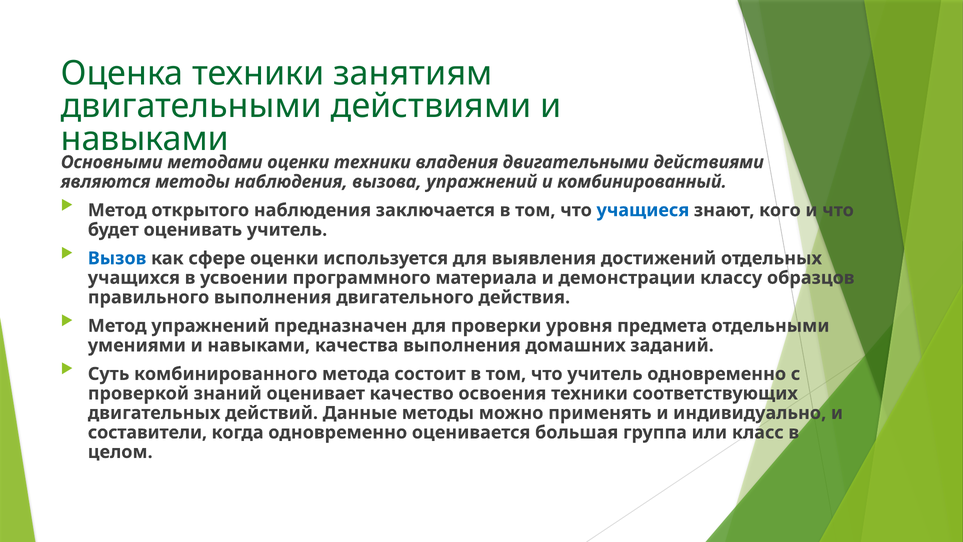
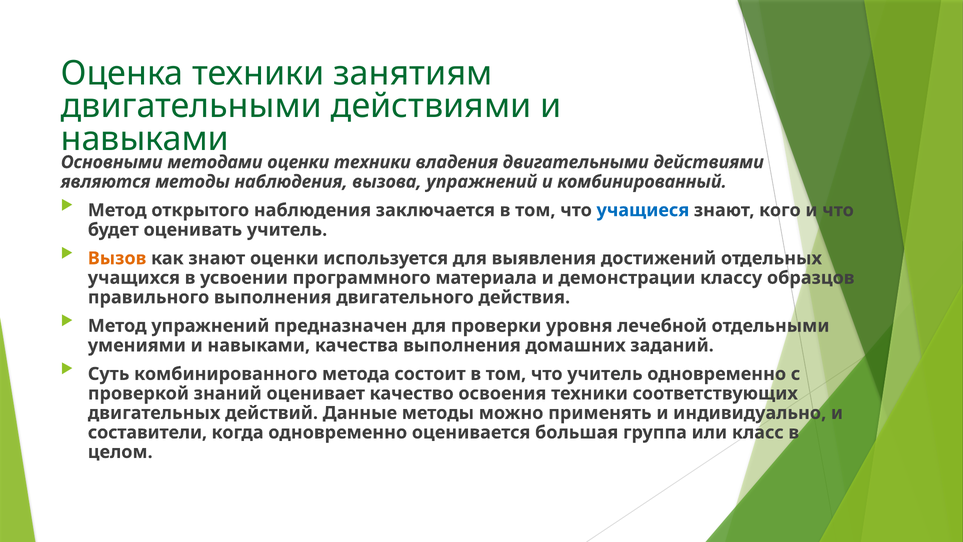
Вызов colour: blue -> orange (117, 258)
как сфере: сфере -> знают (217, 258)
предмета: предмета -> лечебной (662, 326)
